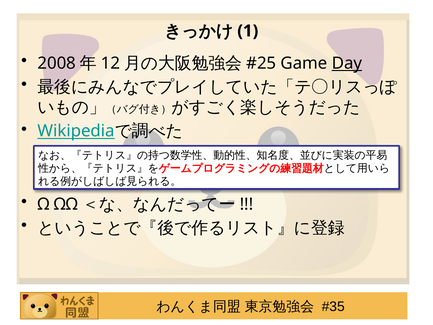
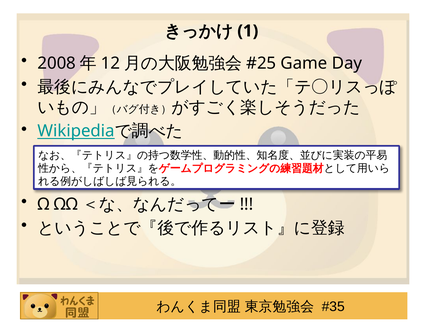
Day underline: present -> none (347, 63)
